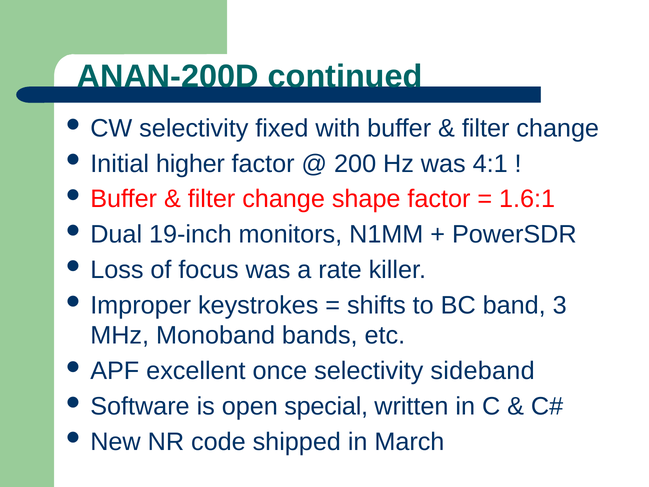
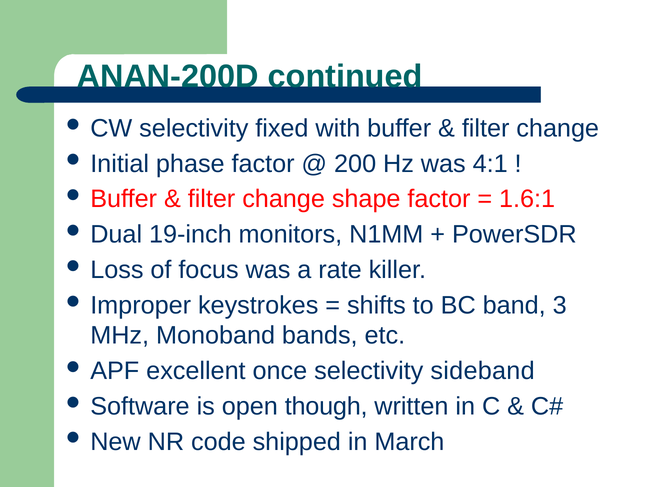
higher: higher -> phase (190, 164)
special: special -> though (326, 406)
